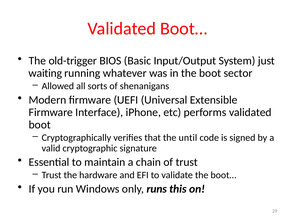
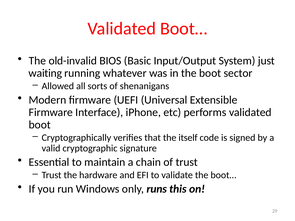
old-trigger: old-trigger -> old-invalid (73, 61)
until: until -> itself (188, 138)
